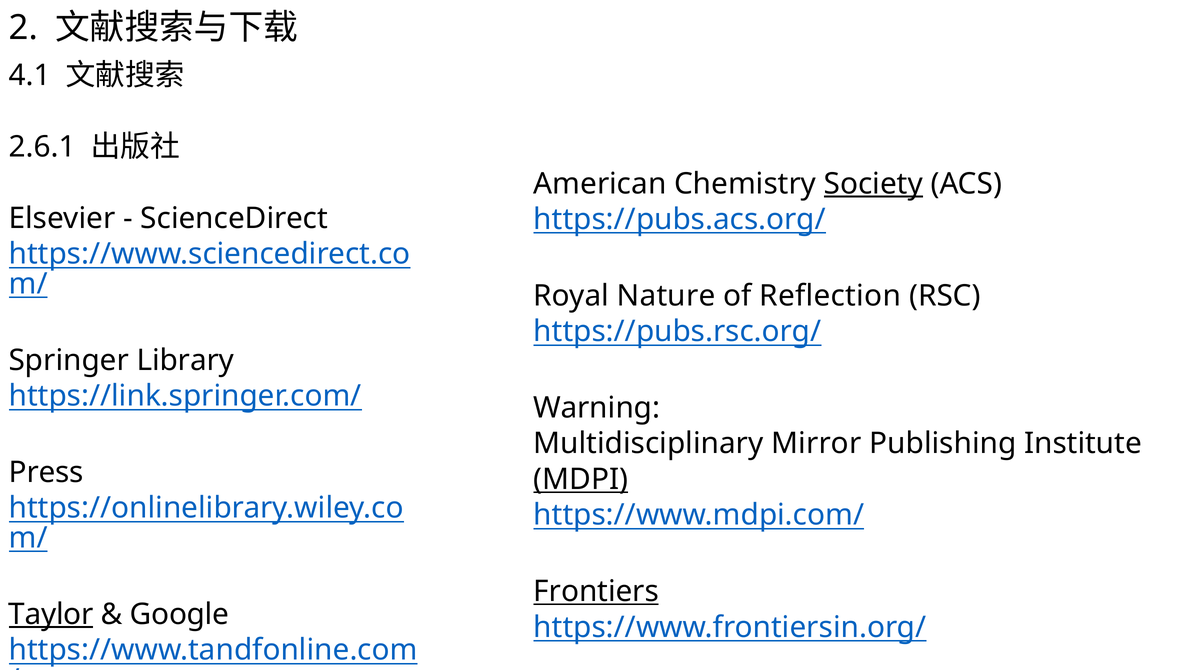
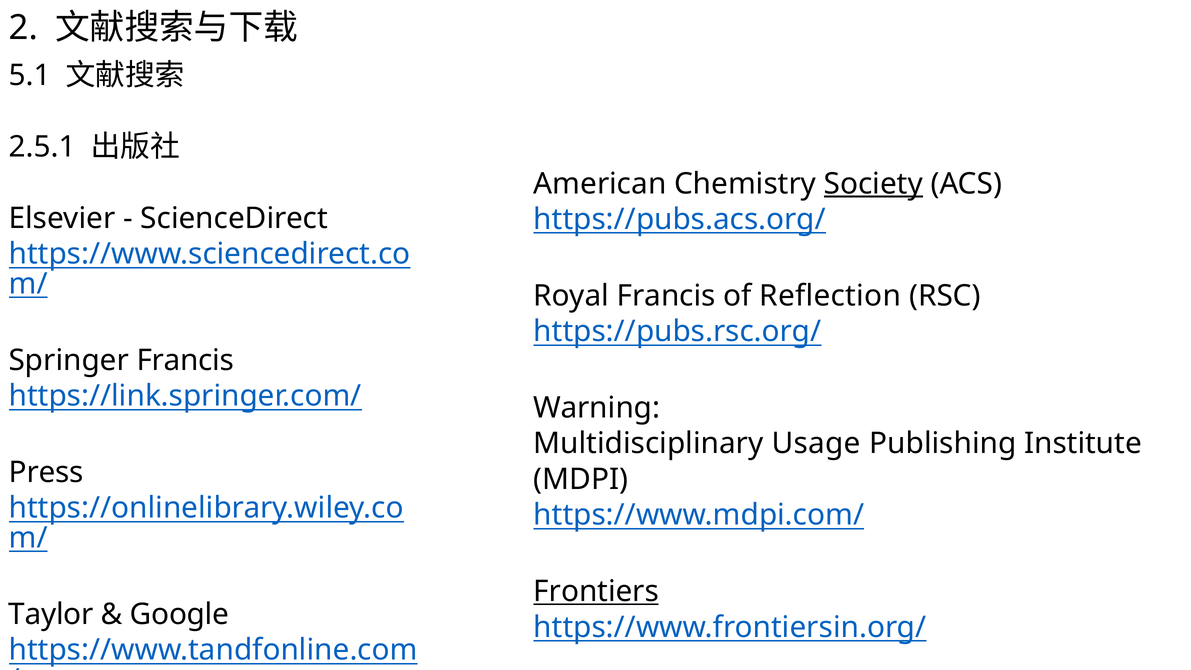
4.1: 4.1 -> 5.1 (30, 75)
2.6.1: 2.6.1 -> 2.5.1 (42, 147)
Royal Nature: Nature -> Francis (666, 296)
Springer Library: Library -> Francis (185, 360)
Mirror: Mirror -> Usage (816, 444)
MDPI underline: present -> none (581, 479)
Taylor underline: present -> none (51, 614)
